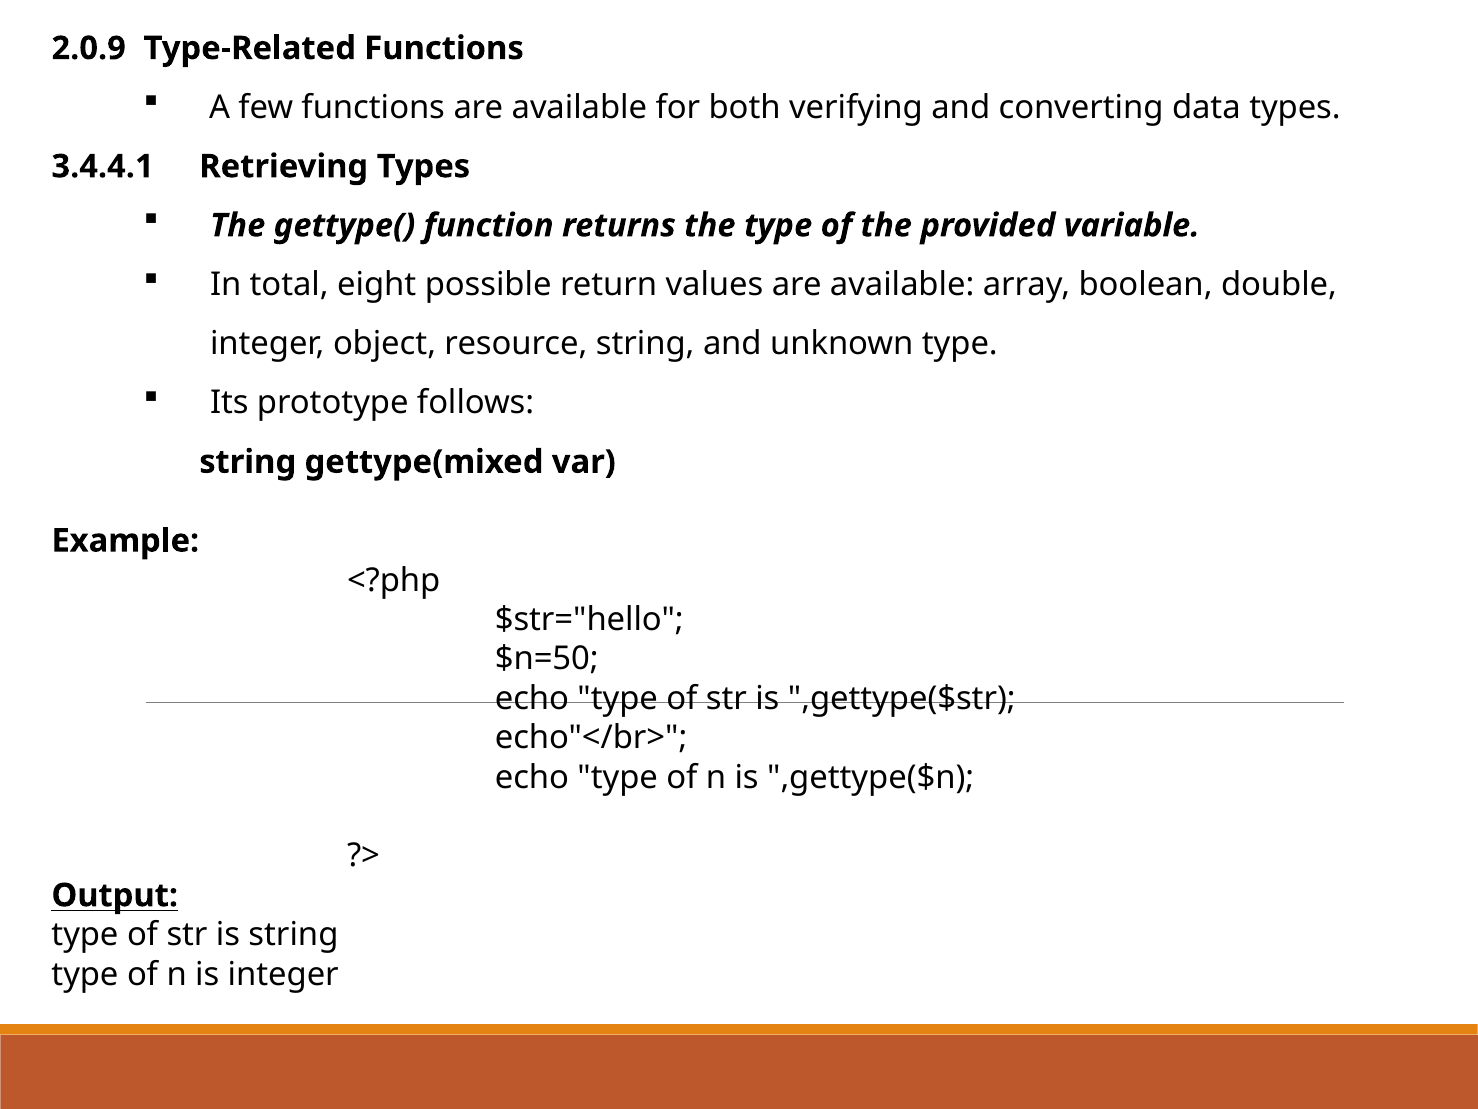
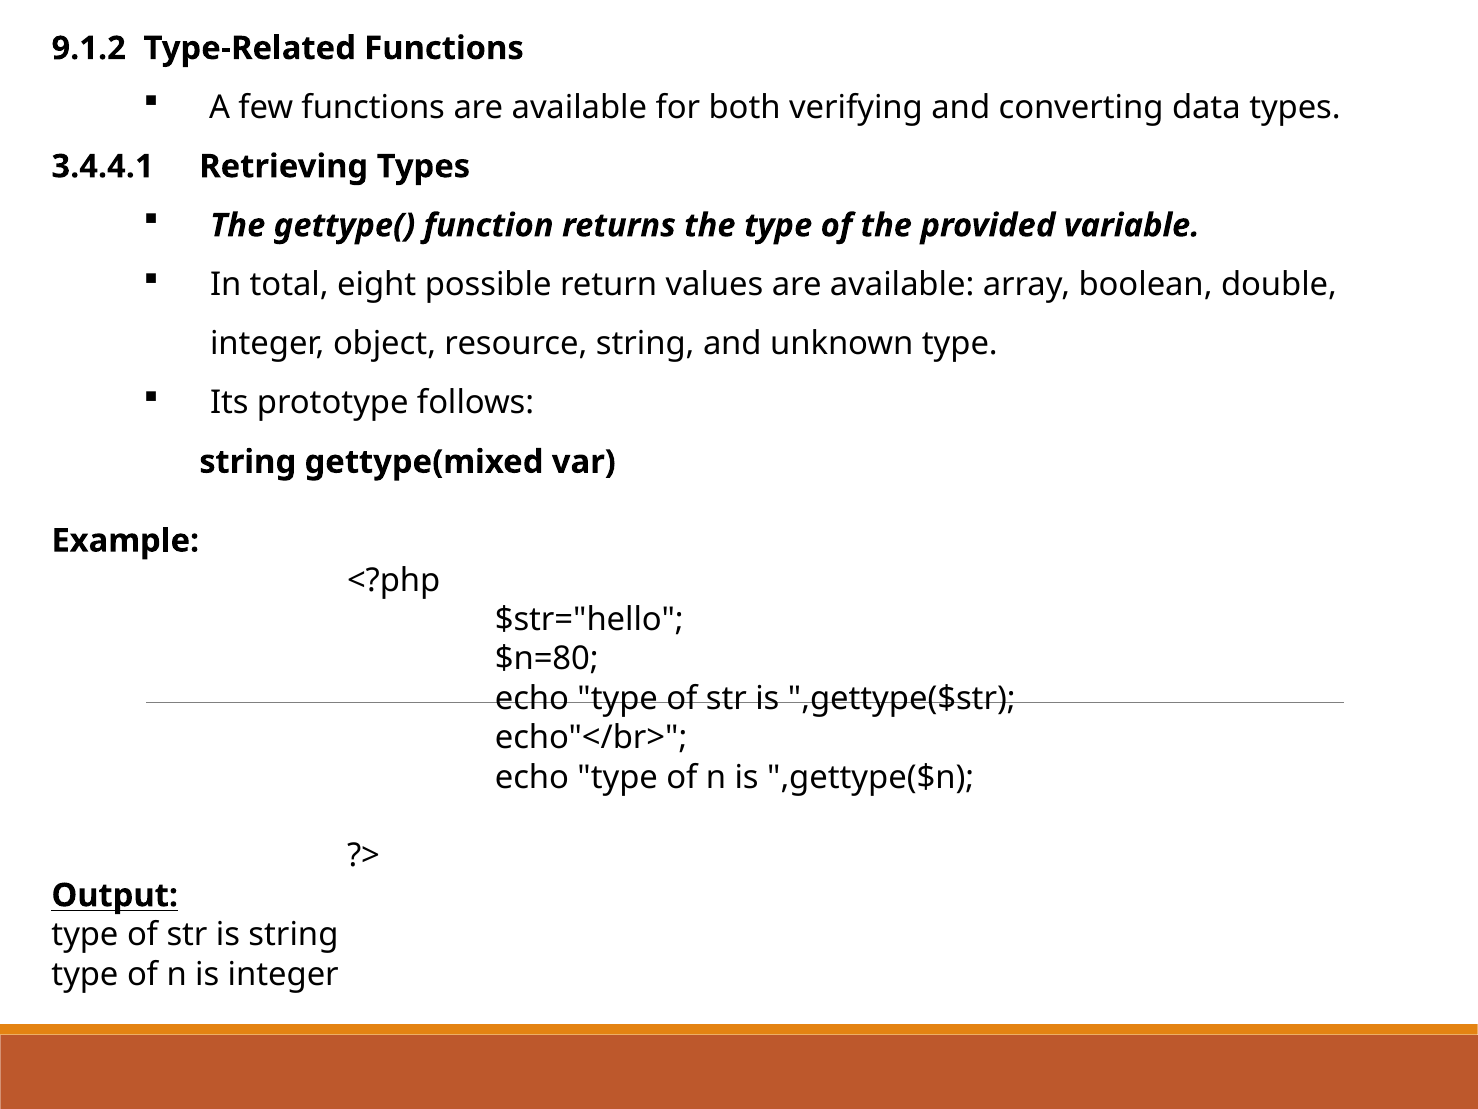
2.0.9: 2.0.9 -> 9.1.2 (89, 48)
$n=50: $n=50 -> $n=80 (547, 659)
